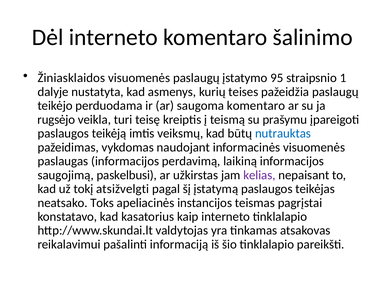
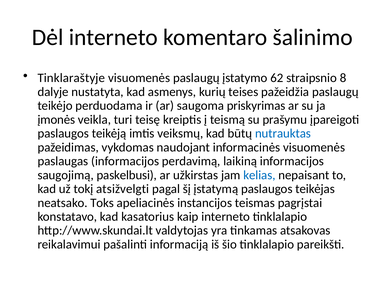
Žiniasklaidos: Žiniasklaidos -> Tinklaraštyje (71, 78)
95: 95 -> 62 (277, 78)
1: 1 -> 8 (343, 78)
saugoma komentaro: komentaro -> priskyrimas (256, 106)
rugsėjo: rugsėjo -> įmonės (56, 119)
kelias colour: purple -> blue (259, 175)
